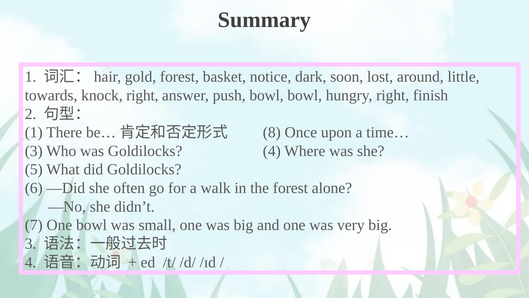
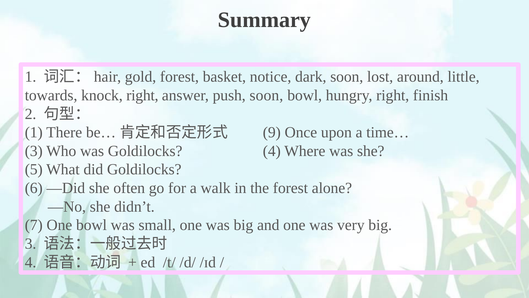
push bowl: bowl -> soon (266, 95)
8: 8 -> 9 (272, 132)
